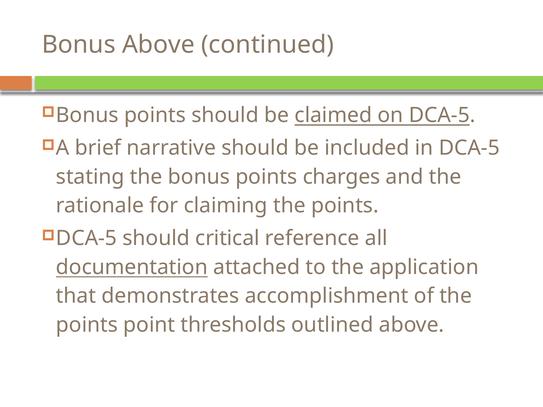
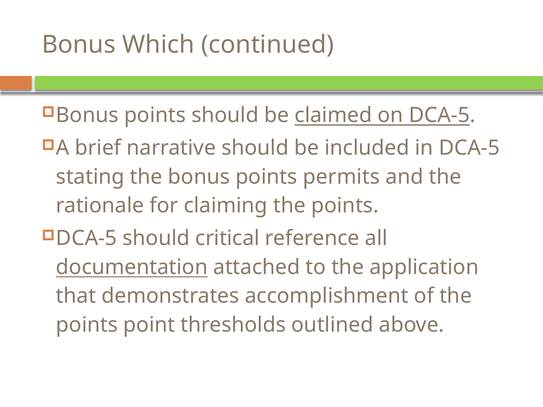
Bonus Above: Above -> Which (158, 45)
charges: charges -> permits (341, 177)
